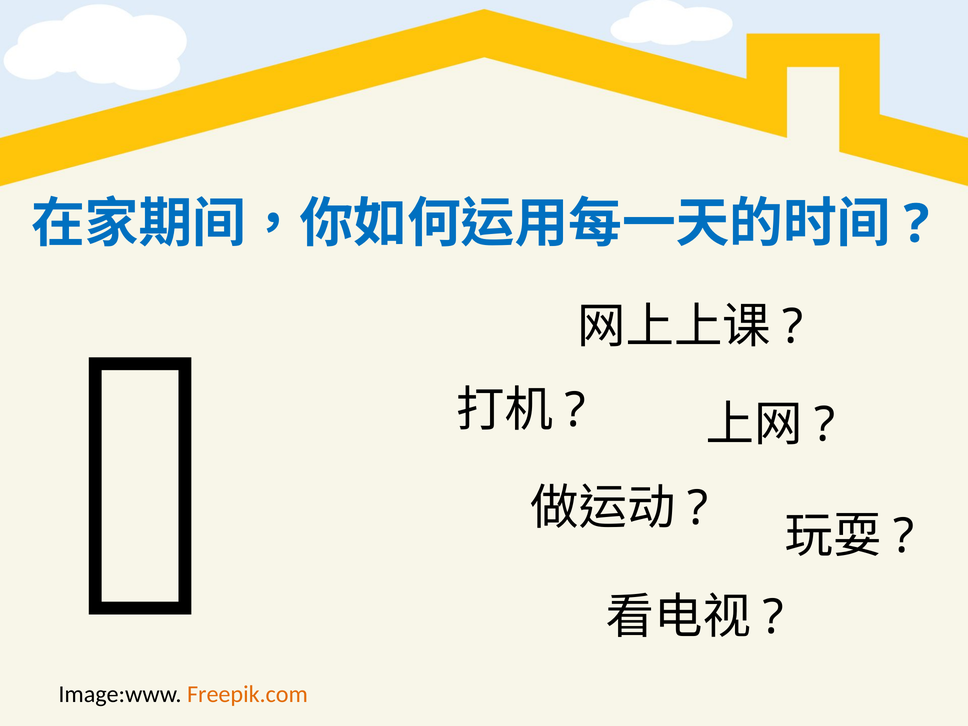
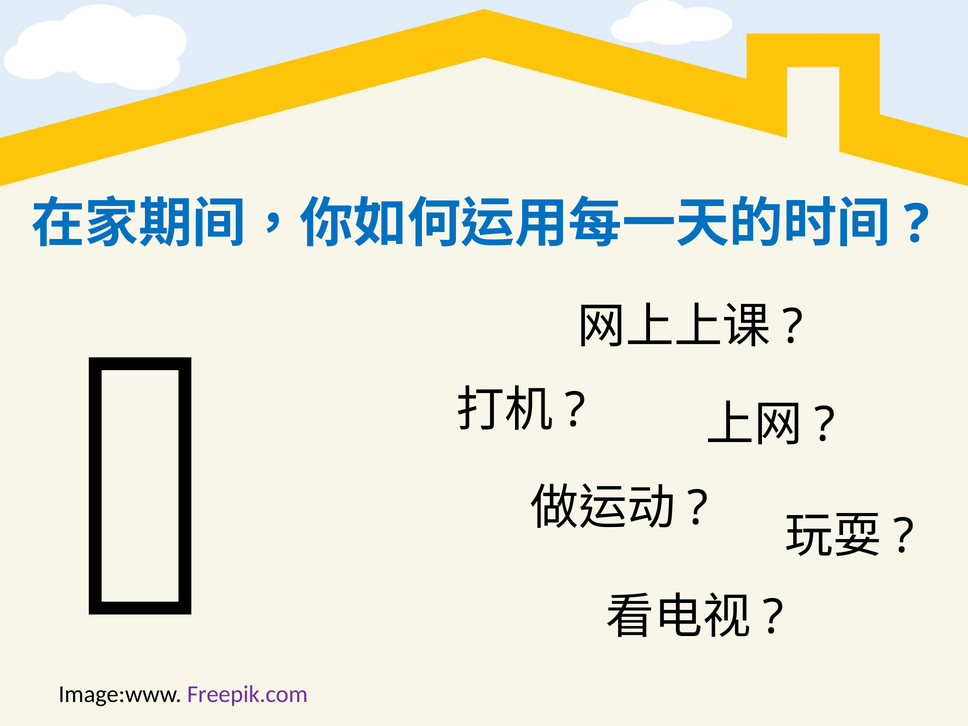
Freepik.com colour: orange -> purple (247, 694)
